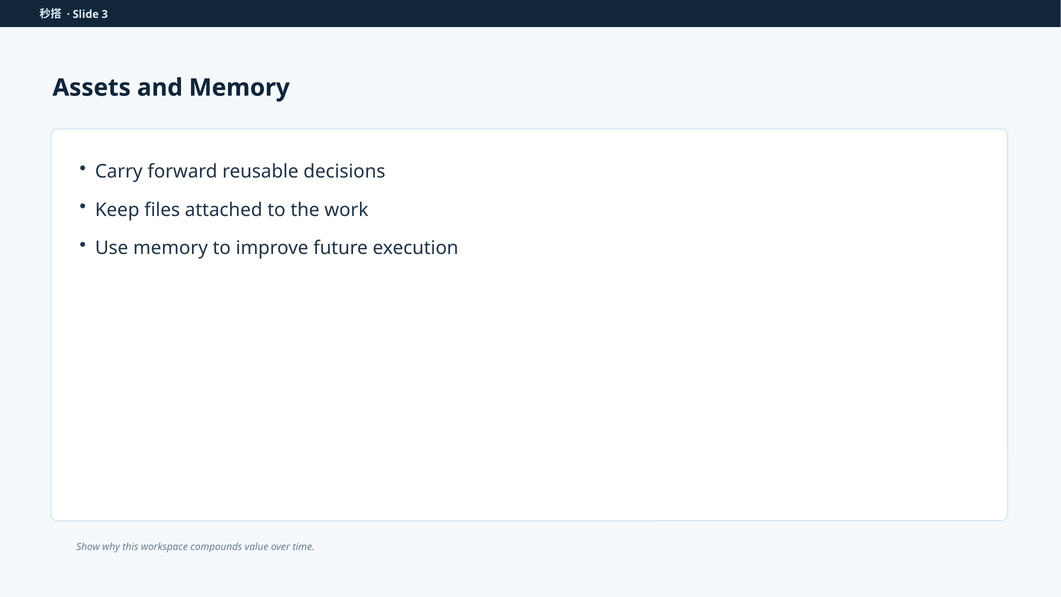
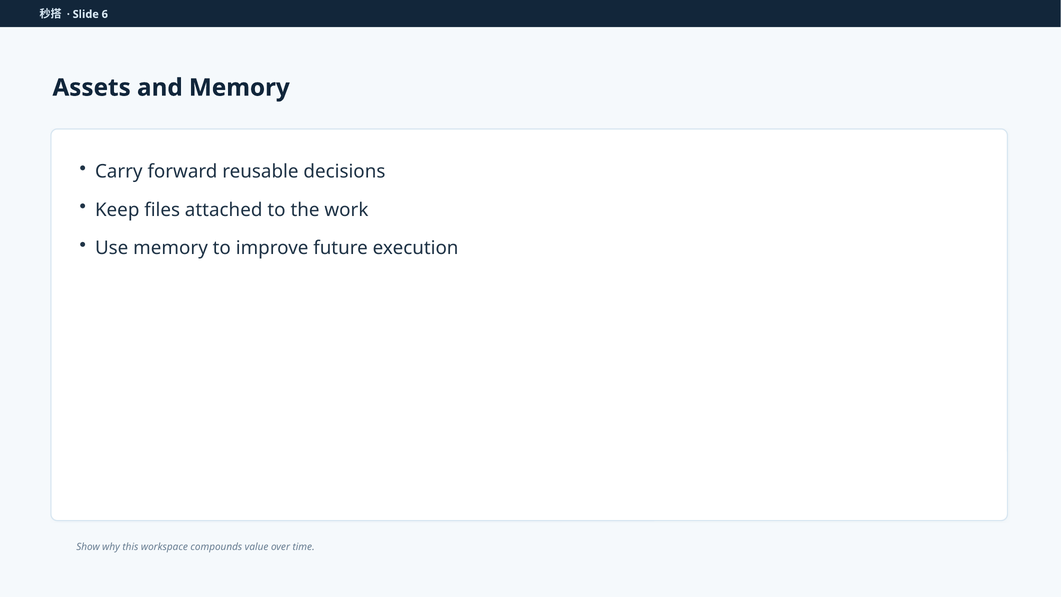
3: 3 -> 6 (105, 14)
